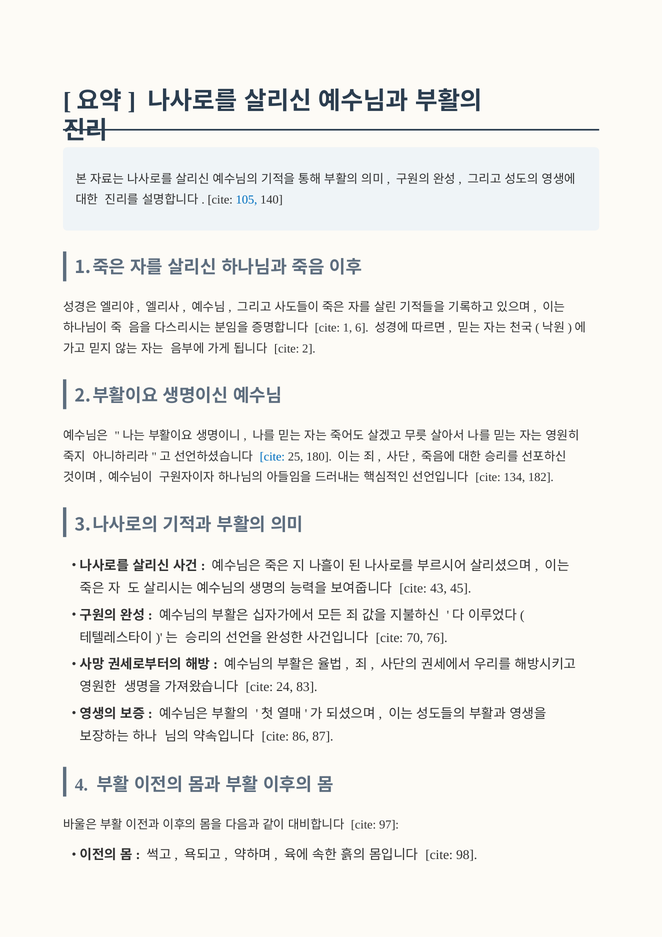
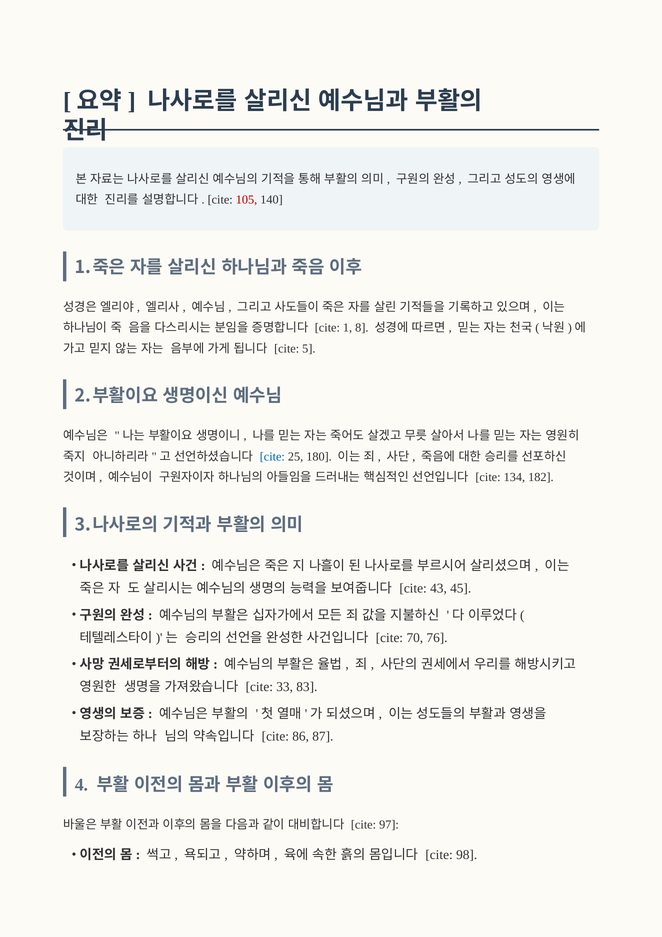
105 colour: blue -> red (246, 200)
6: 6 -> 8 (362, 328)
2: 2 -> 5 (309, 348)
24: 24 -> 33 (285, 687)
